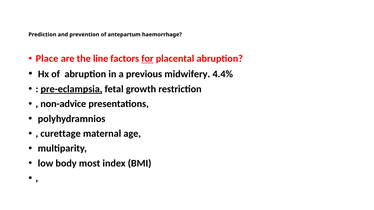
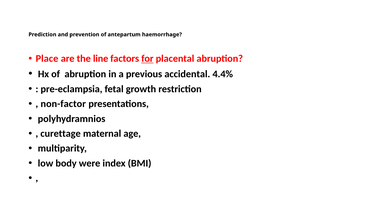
midwifery: midwifery -> accidental (187, 74)
pre-eclampsia underline: present -> none (71, 89)
non-advice: non-advice -> non-factor (63, 104)
most: most -> were (90, 164)
